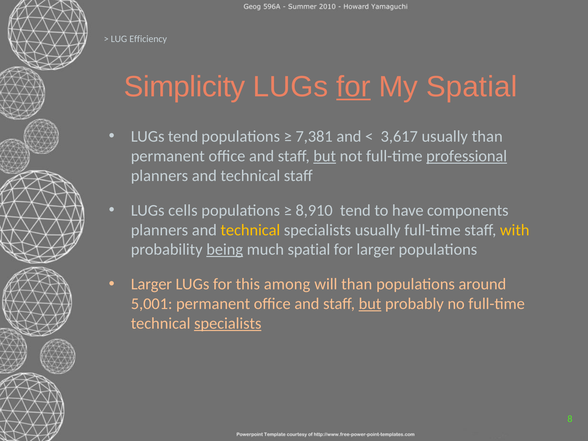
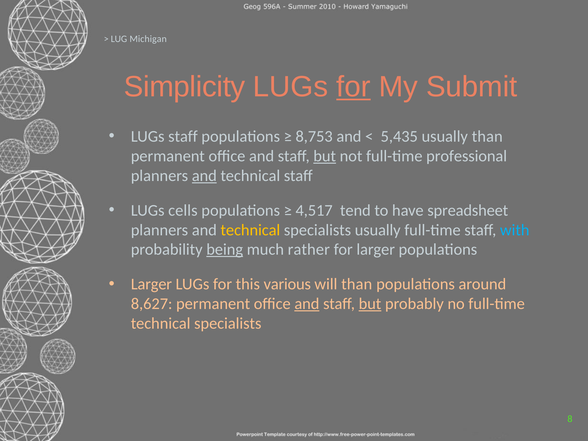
Efficiency: Efficiency -> Michigan (148, 39)
My Spatial: Spatial -> Submit (472, 87)
LUGs tend: tend -> staff (183, 136)
7,381: 7,381 -> 8,753 (314, 136)
3,617: 3,617 -> 5,435 (399, 136)
professional underline: present -> none (467, 156)
and underline: none -> present (204, 176)
8,910: 8,910 -> 4,517 (314, 210)
components: components -> spreadsheet (468, 210)
with colour: yellow -> light blue (515, 230)
much spatial: spatial -> rather (309, 250)
among: among -> various (287, 284)
5,001: 5,001 -> 8,627 (152, 304)
and underline: none -> present (307, 304)
specialists underline: present -> none (228, 324)
